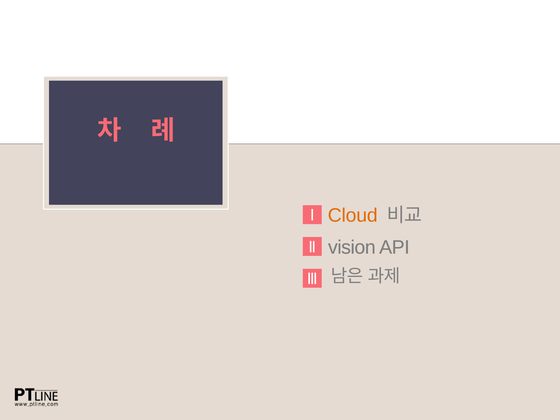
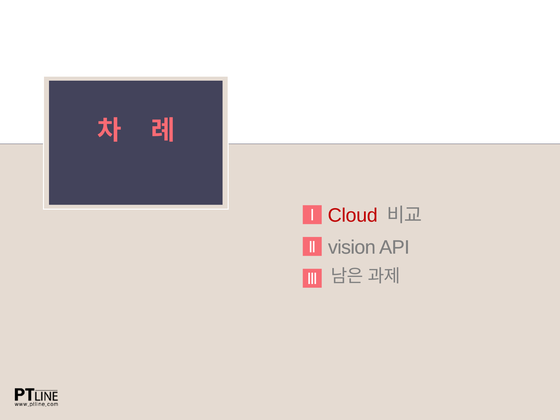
Cloud colour: orange -> red (353, 215)
